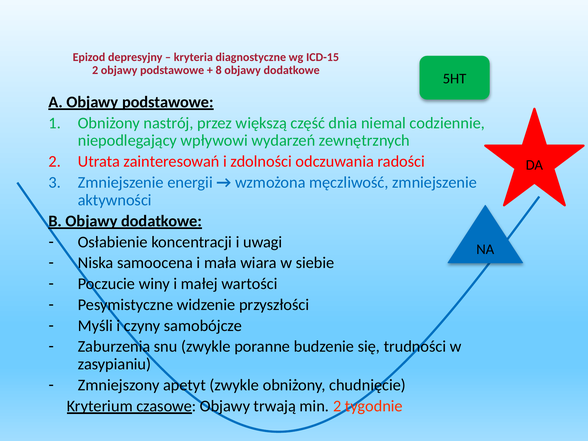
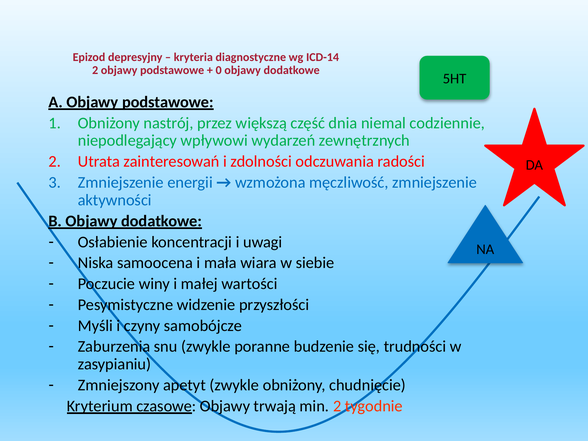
ICD-15: ICD-15 -> ICD-14 (323, 57)
8: 8 -> 0 (219, 70)
